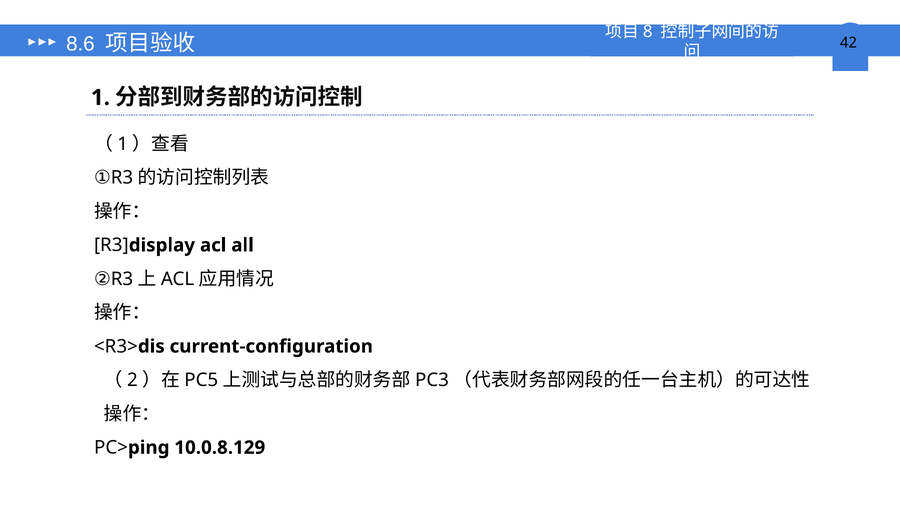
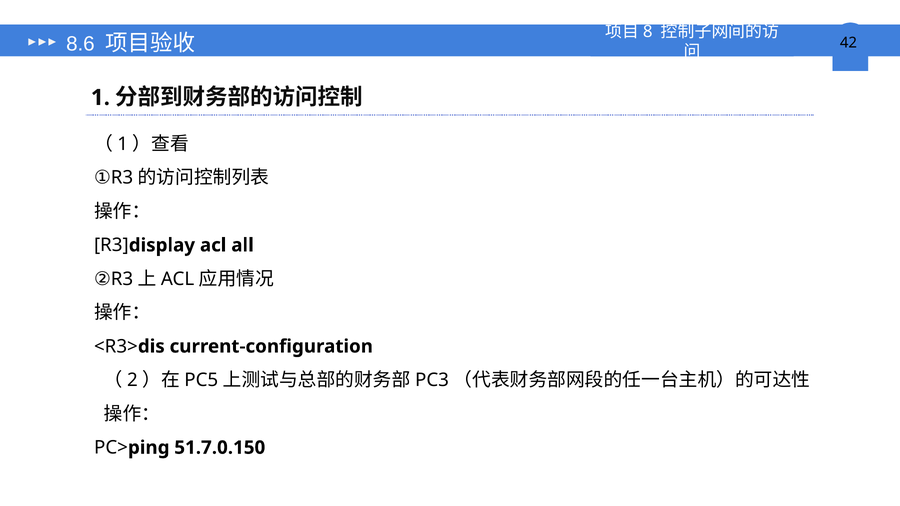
10.0.8.129: 10.0.8.129 -> 51.7.0.150 (220, 448)
